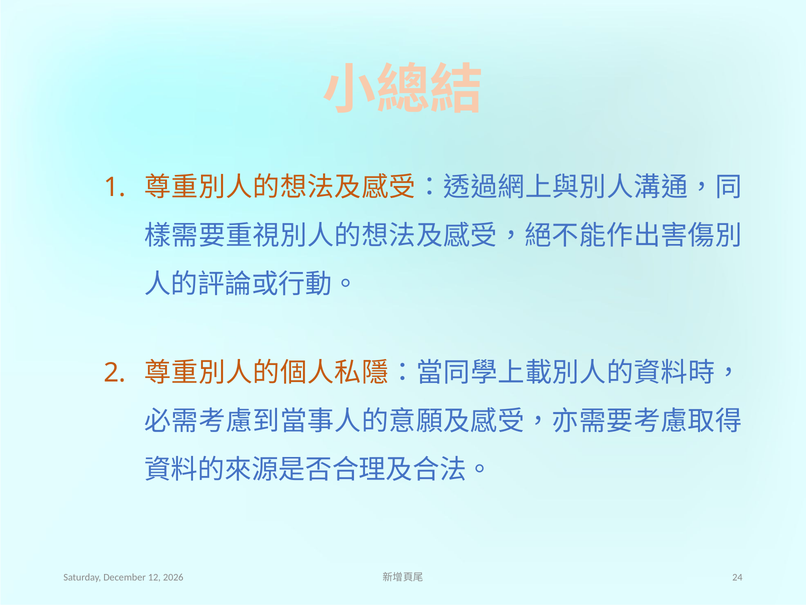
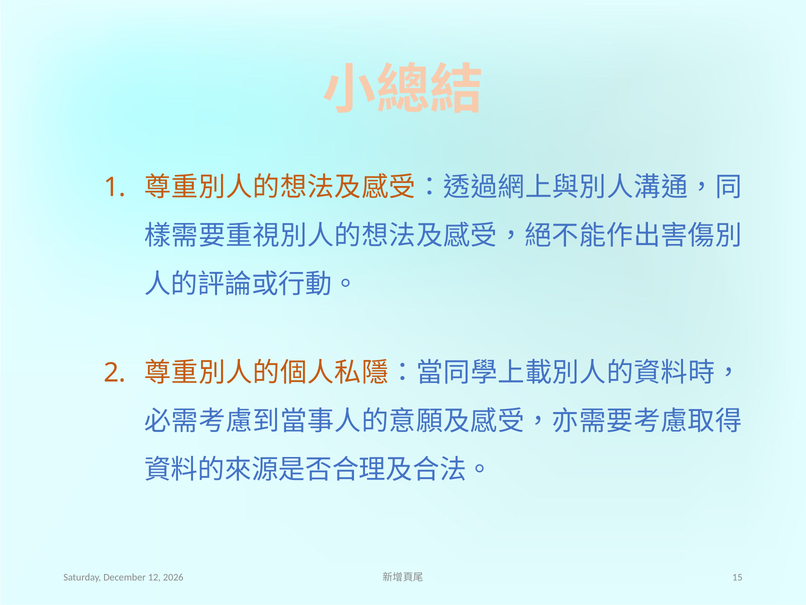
24: 24 -> 15 (737, 577)
